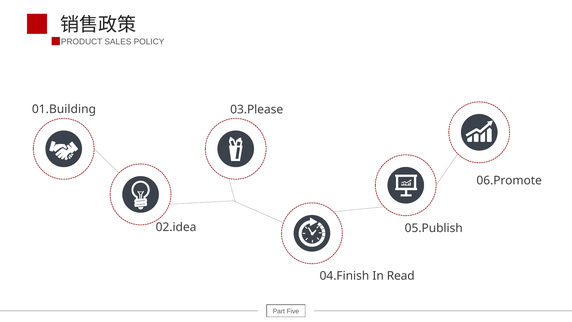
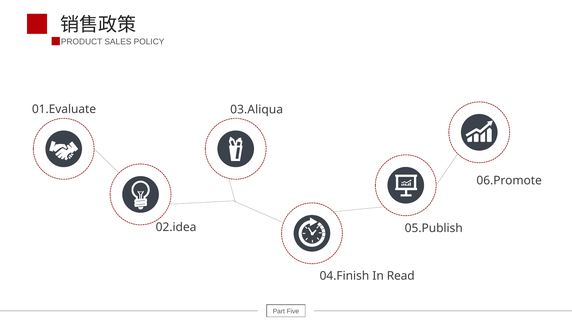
01.Building: 01.Building -> 01.Evaluate (64, 109)
03.Please: 03.Please -> 03.Aliqua (257, 110)
